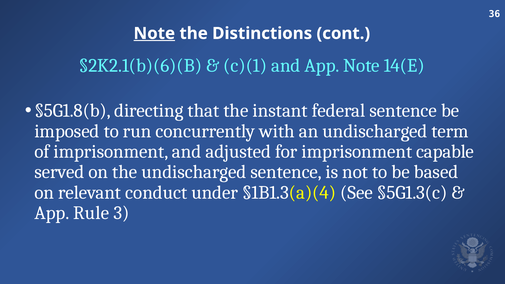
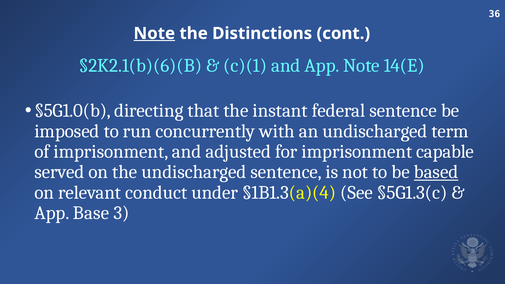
§5G1.8(b: §5G1.8(b -> §5G1.0(b (73, 111)
based underline: none -> present (436, 172)
Rule: Rule -> Base (91, 213)
